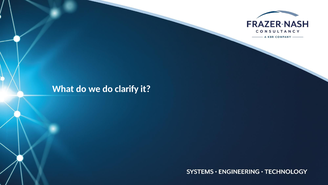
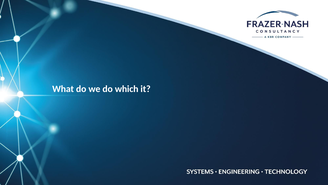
clarify: clarify -> which (127, 89)
